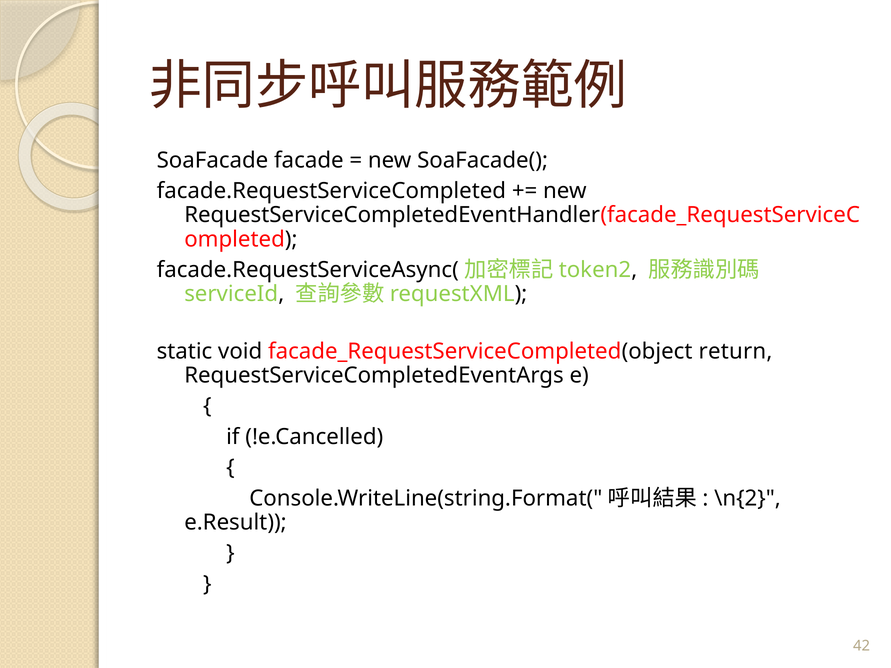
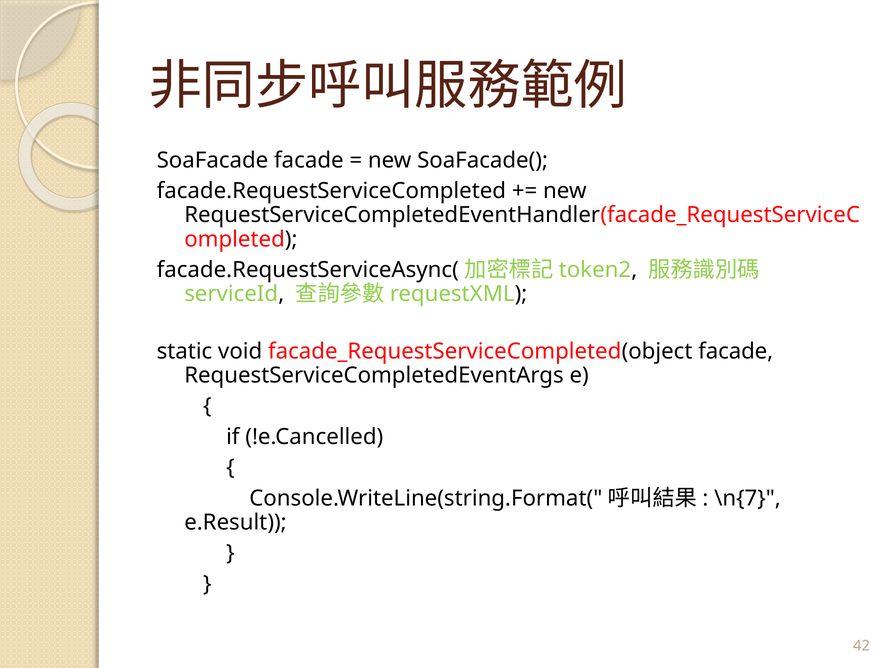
facade_RequestServiceCompleted(object return: return -> facade (736, 352)
\n{2: \n{2 -> \n{7 (747, 498)
